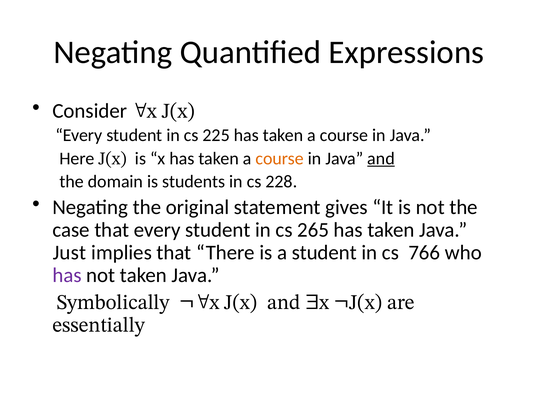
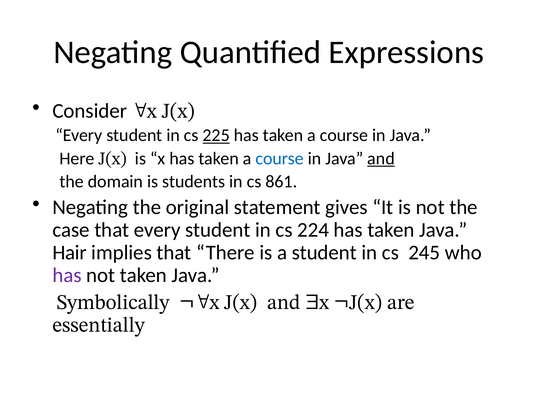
225 underline: none -> present (216, 135)
course colour: orange -> blue (280, 158)
228: 228 -> 861 (281, 181)
265: 265 -> 224 (313, 230)
Just: Just -> Hair (70, 252)
766: 766 -> 245 (424, 252)
